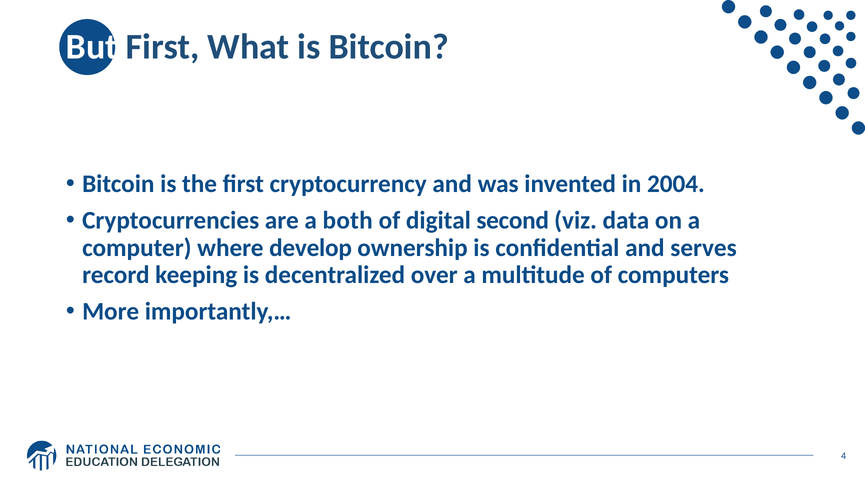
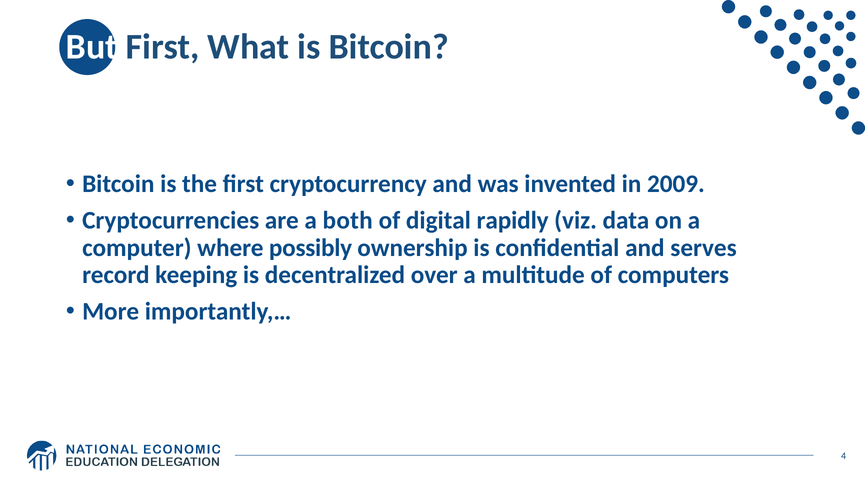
2004: 2004 -> 2009 (676, 184)
second: second -> rapidly (513, 220)
develop: develop -> possibly (311, 247)
